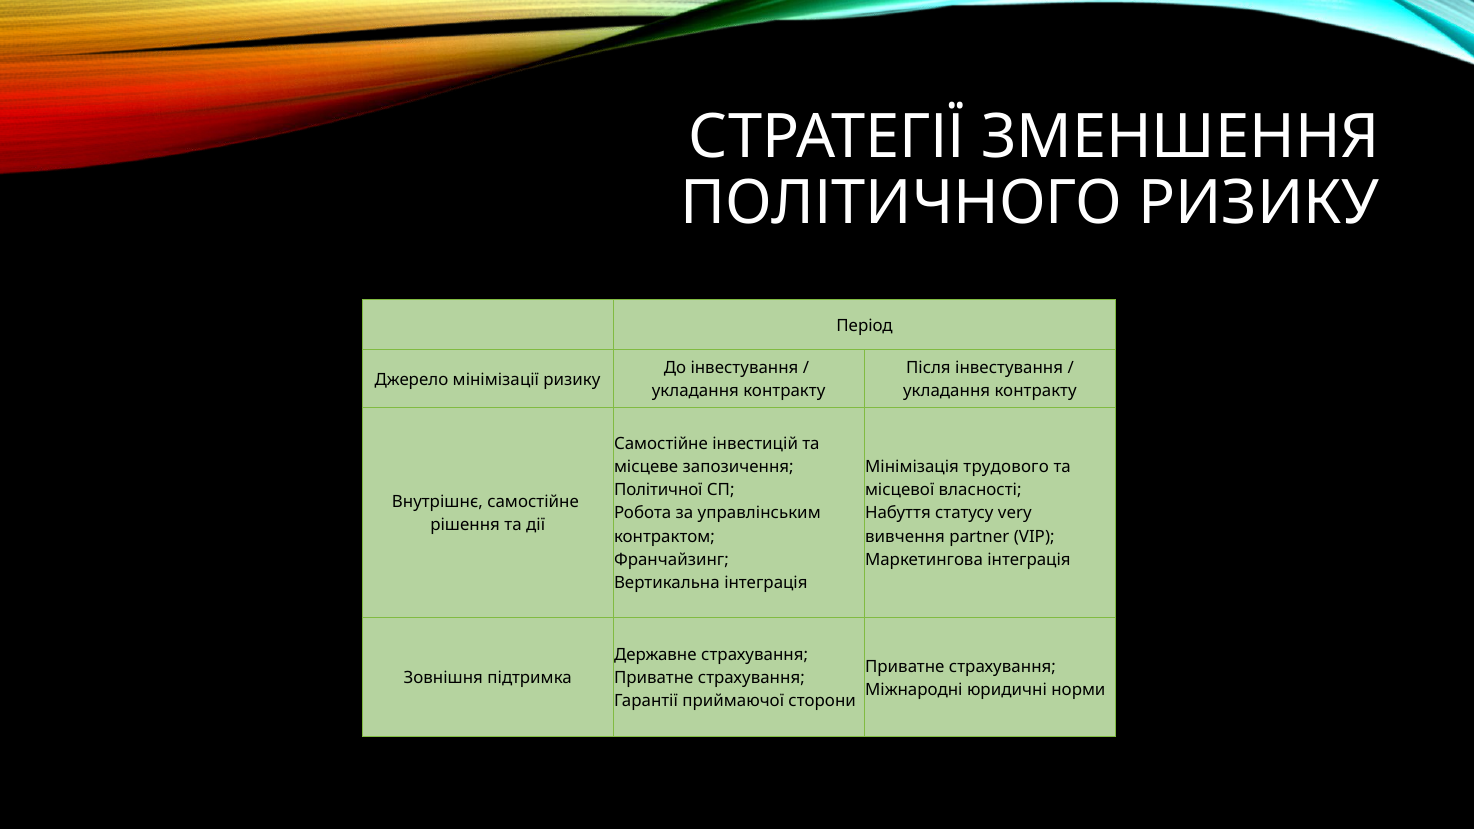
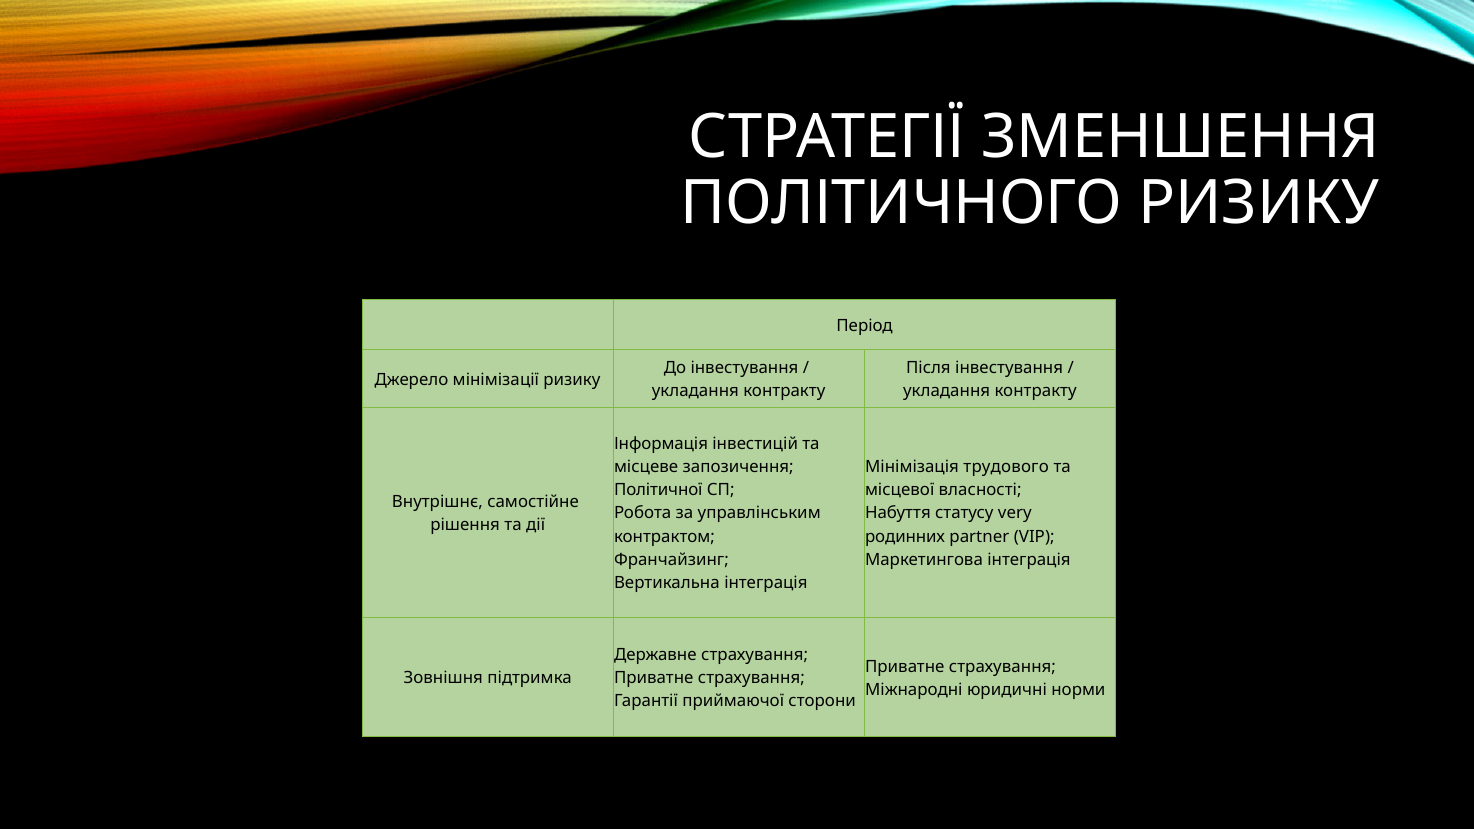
Самостійне: Самостійне -> Інформація (661, 444)
вивчення: вивчення -> родинних (905, 537)
